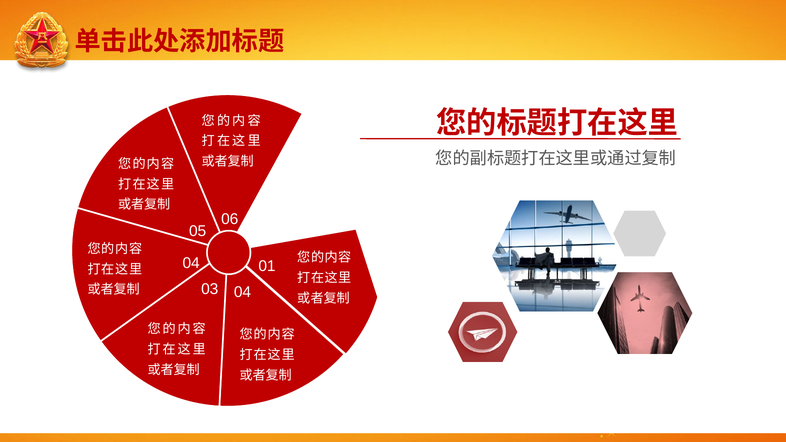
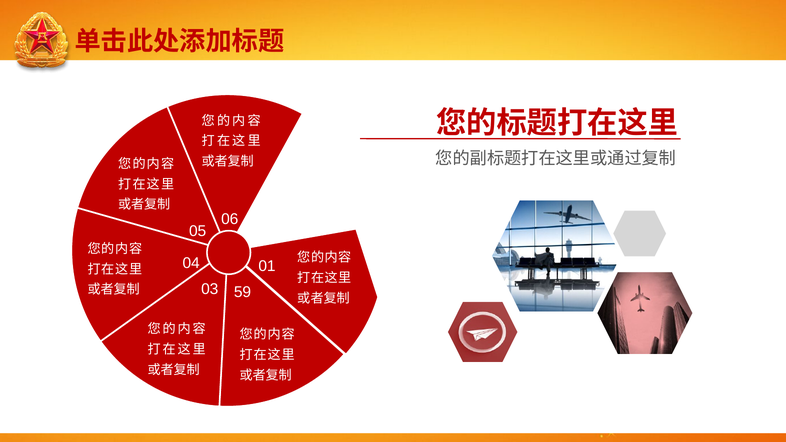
03 04: 04 -> 59 (243, 292)
